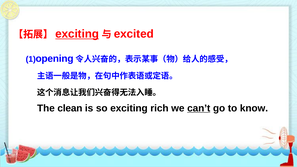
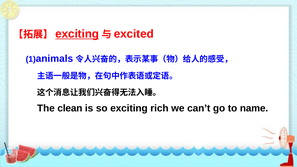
opening: opening -> animals (54, 59)
can’t underline: present -> none (199, 108)
know: know -> name (254, 108)
